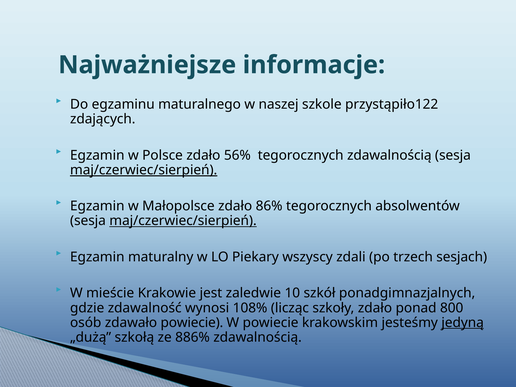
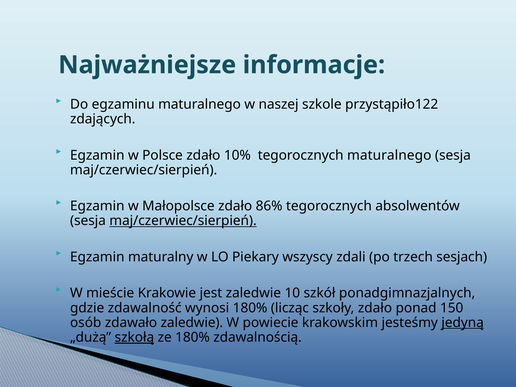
56%: 56% -> 10% (237, 155)
tegorocznych zdawalnością: zdawalnością -> maturalnego (389, 155)
maj/czerwiec/sierpień underline: present -> none (144, 170)
wynosi 108%: 108% -> 180% (250, 308)
800: 800 -> 150 (452, 308)
zdawało powiecie: powiecie -> zaledwie (192, 323)
szkołą underline: none -> present (134, 337)
ze 886%: 886% -> 180% (193, 337)
